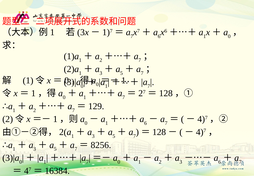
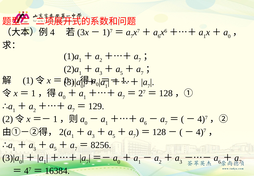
1: 1 -> 4 (52, 32)
